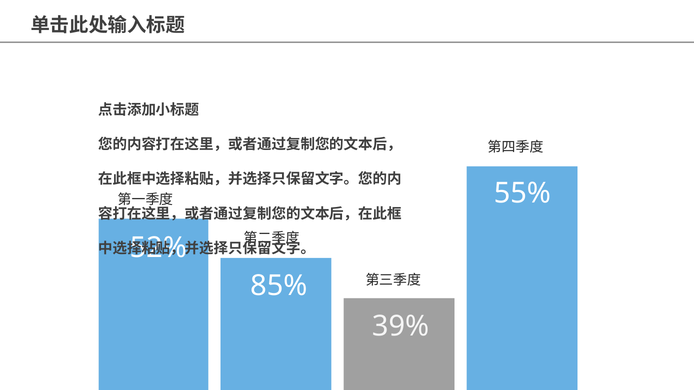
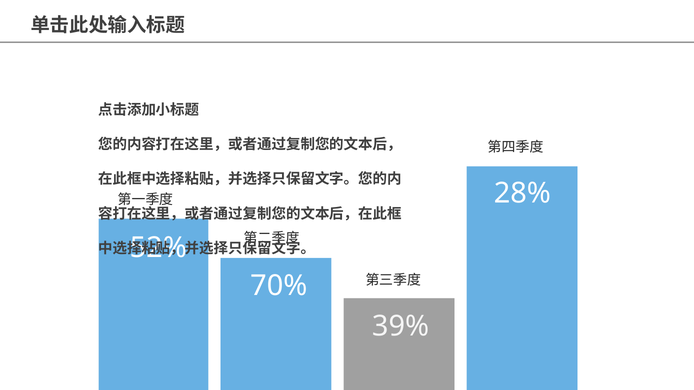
55%: 55% -> 28% (522, 193)
85%: 85% -> 70% (279, 286)
